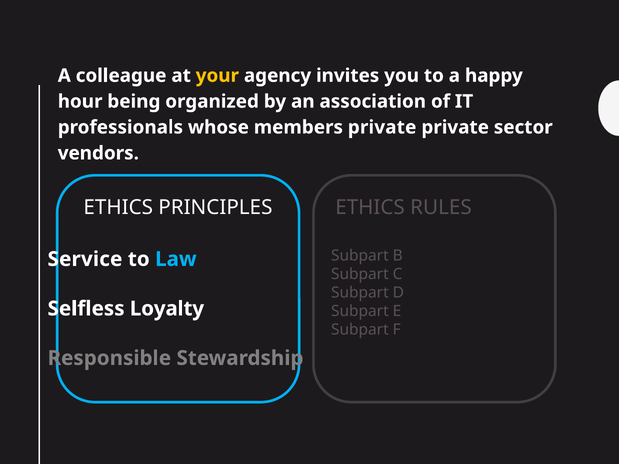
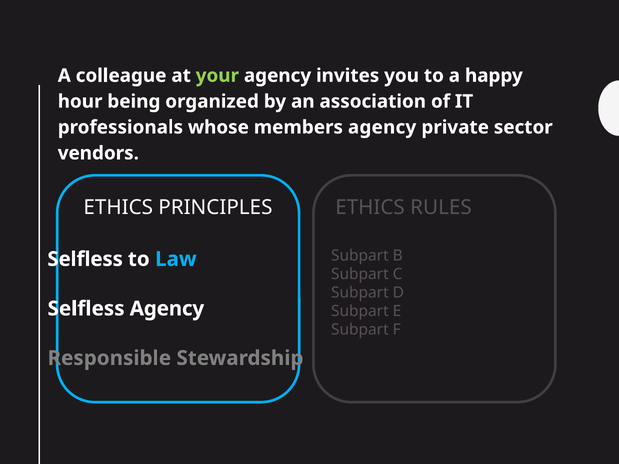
your colour: yellow -> light green (217, 76)
members private: private -> agency (382, 127)
Service: Service -> Selfless (85, 259)
Selfless Loyalty: Loyalty -> Agency (167, 309)
